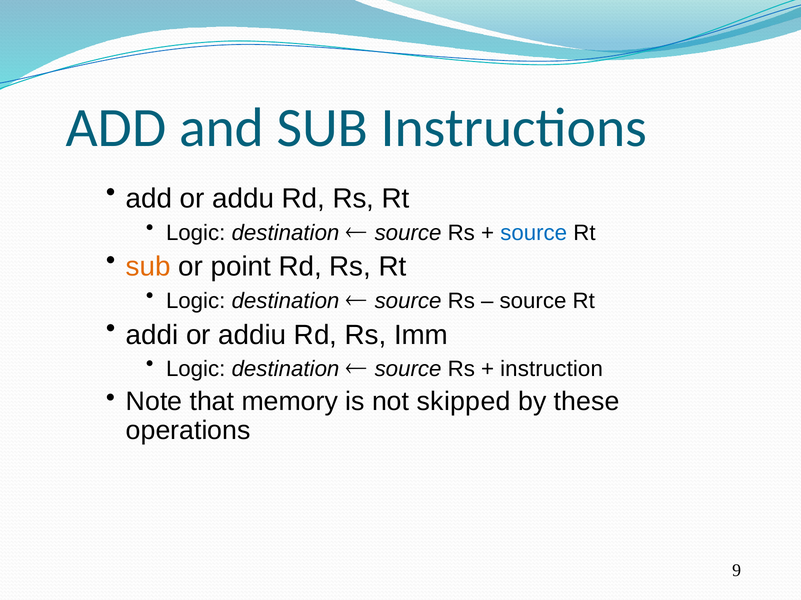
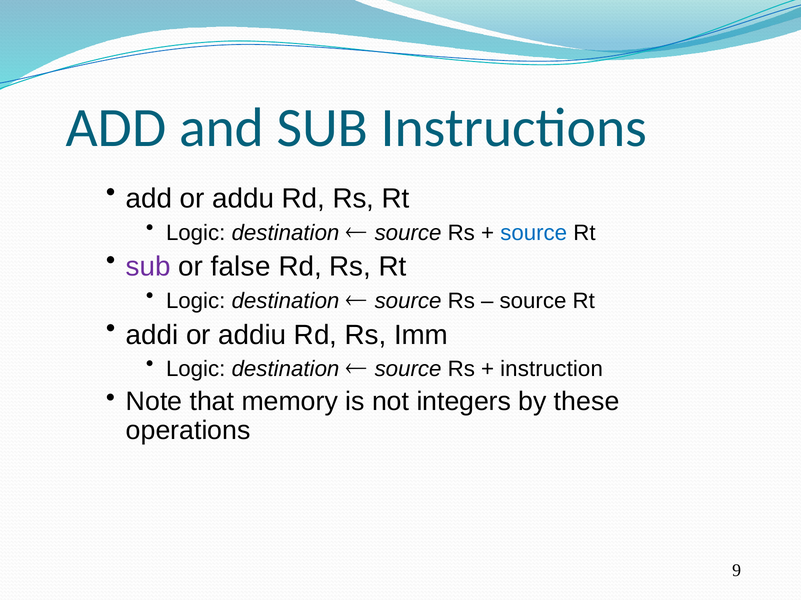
sub colour: orange -> purple (148, 267)
point: point -> false (241, 267)
skipped: skipped -> integers (464, 402)
